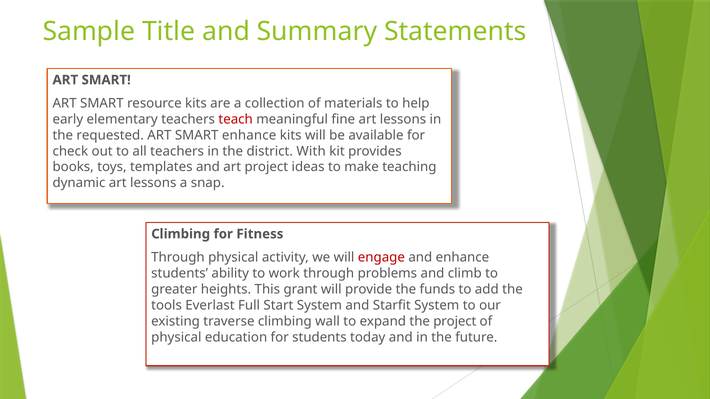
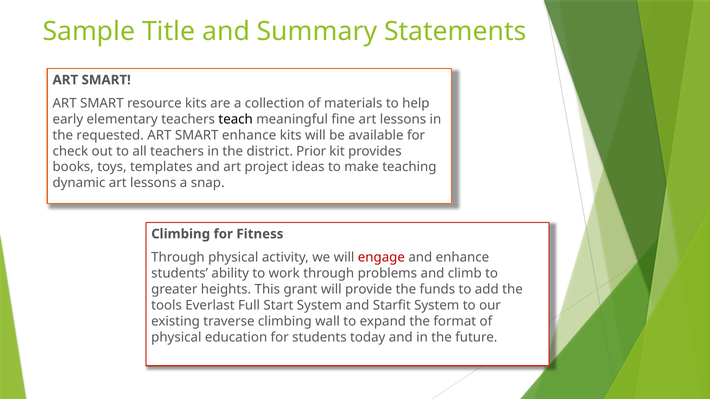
teach colour: red -> black (236, 119)
With: With -> Prior (311, 151)
the project: project -> format (455, 321)
